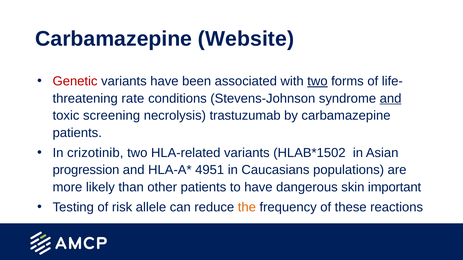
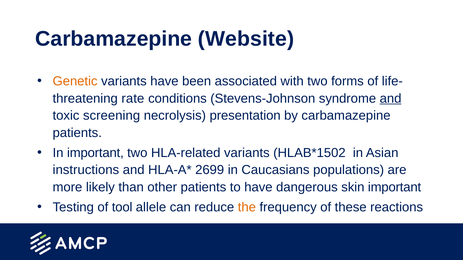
Genetic colour: red -> orange (75, 81)
two underline: present -> none (317, 81)
trastuzumab: trastuzumab -> presentation (245, 116)
In crizotinib: crizotinib -> important (95, 153)
progression: progression -> instructions (86, 170)
4951: 4951 -> 2699 (210, 170)
risk: risk -> tool (122, 208)
